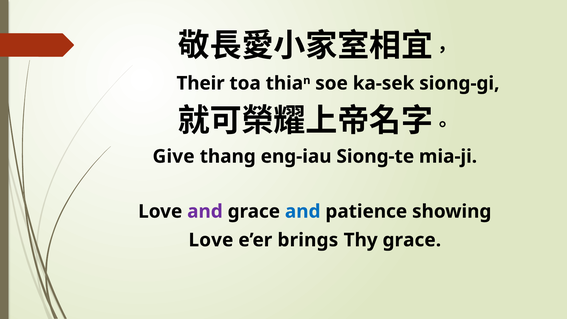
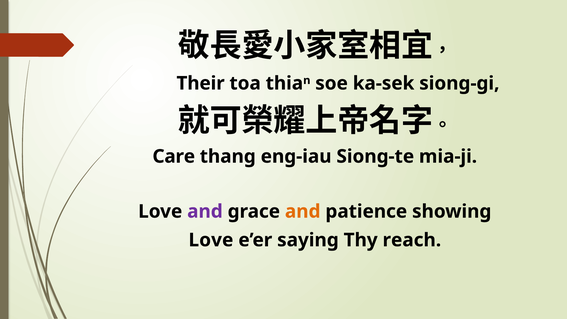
Give: Give -> Care (174, 156)
and colour: blue -> orange (303, 211)
brings: brings -> saying (308, 240)
Thy grace: grace -> reach (412, 240)
